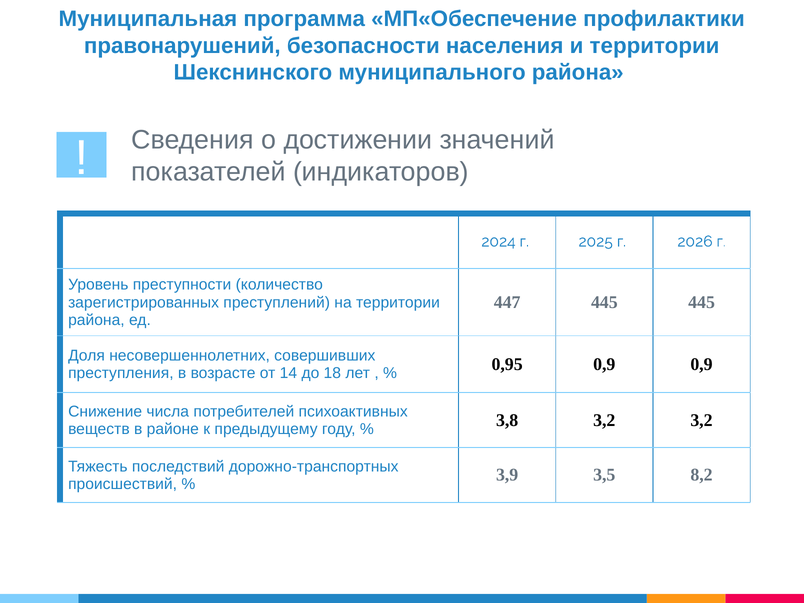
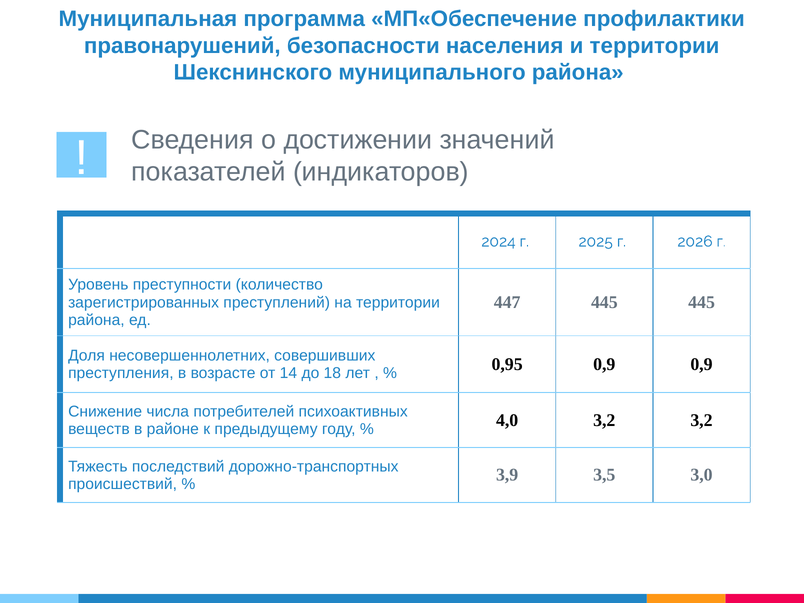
3,8: 3,8 -> 4,0 (507, 420)
8,2: 8,2 -> 3,0 (702, 475)
